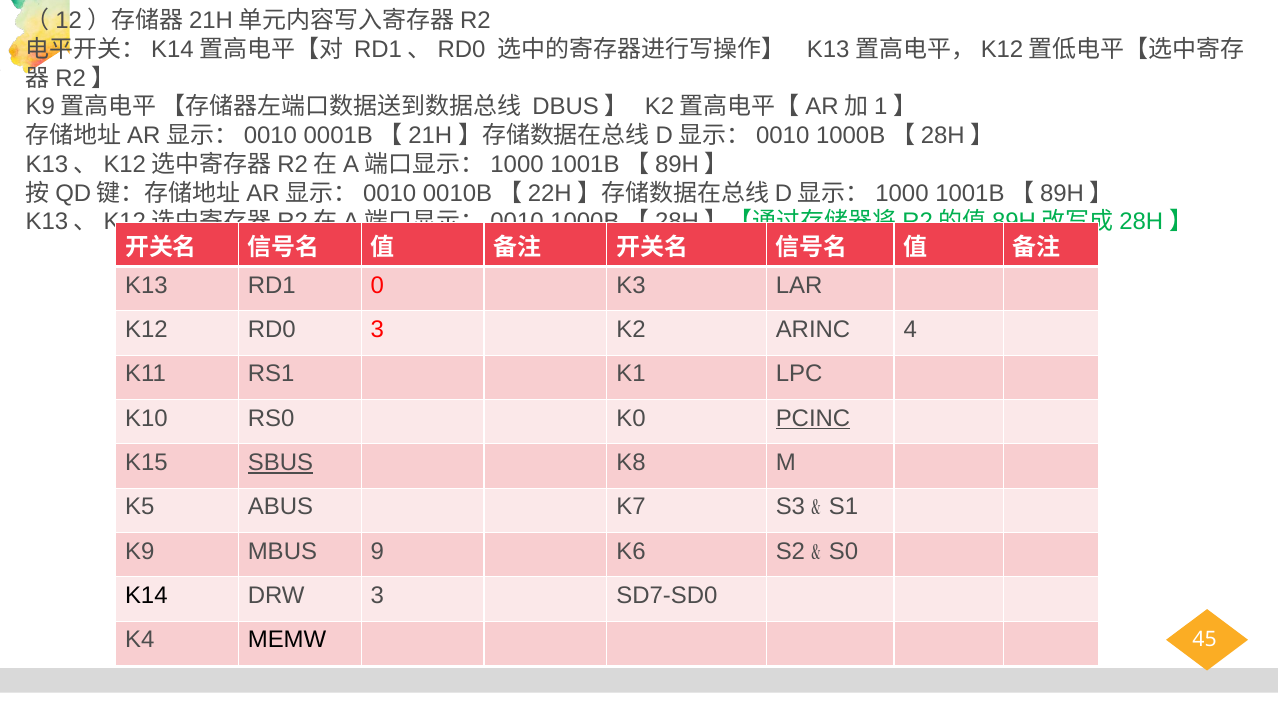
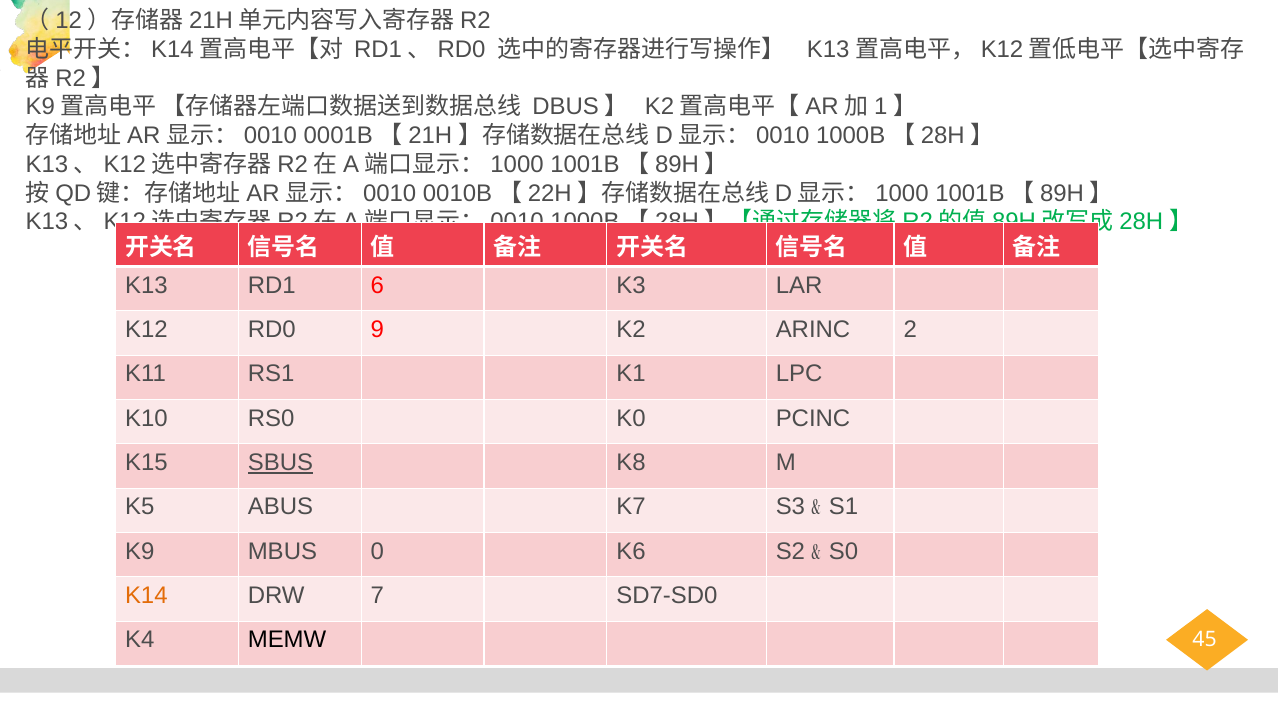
0: 0 -> 6 (377, 285)
RD0 3: 3 -> 9 (377, 329)
4: 4 -> 2 (910, 329)
PCINC underline: present -> none (813, 418)
9: 9 -> 0 (377, 551)
K14 colour: black -> orange (146, 595)
DRW 3: 3 -> 7 (377, 595)
